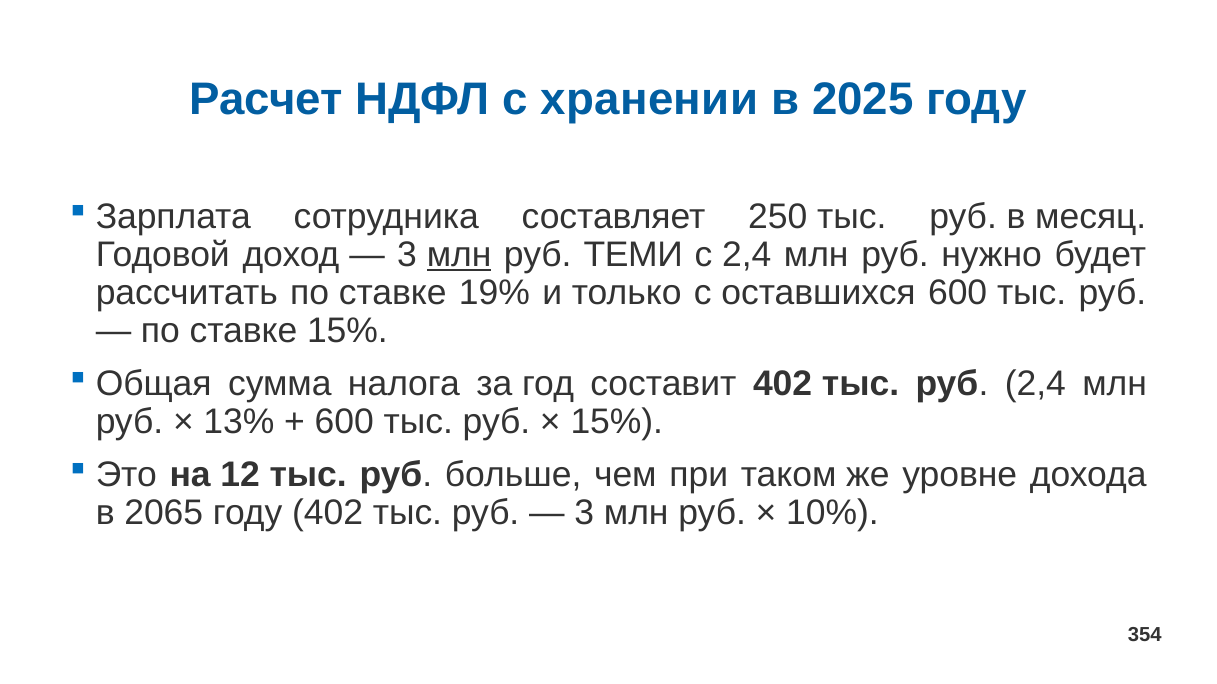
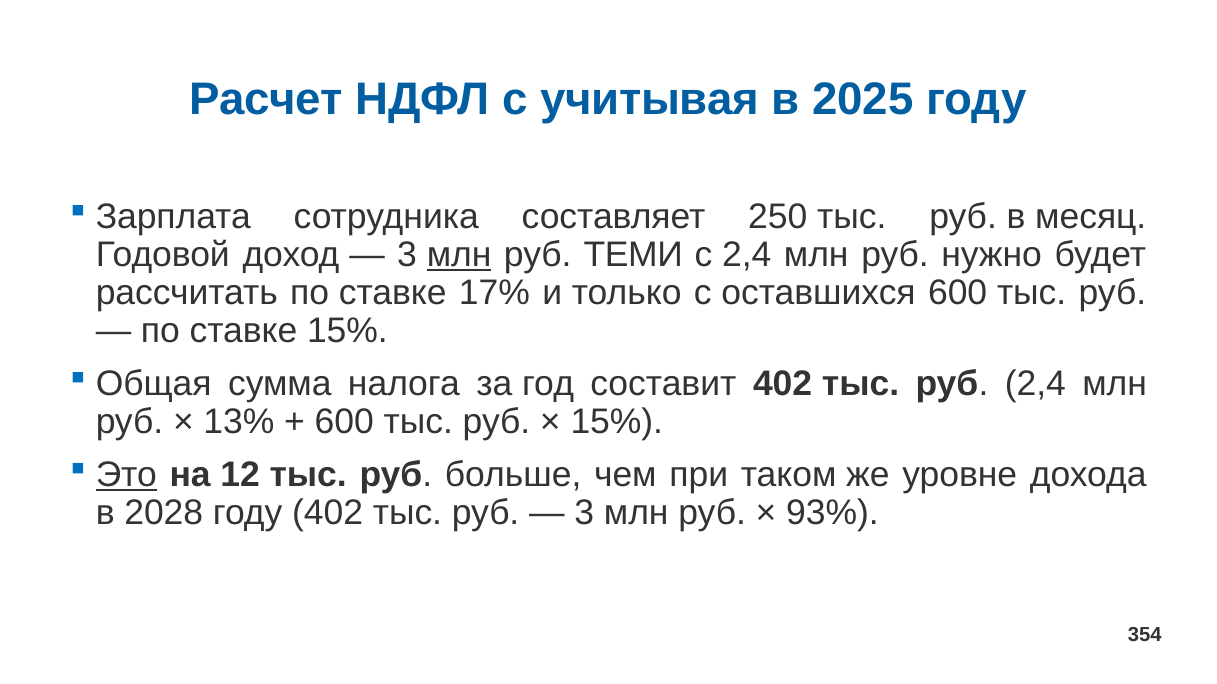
хранении: хранении -> учитывая (650, 99)
19%: 19% -> 17% (494, 293)
Это underline: none -> present (126, 475)
2065: 2065 -> 2028 (164, 513)
10%: 10% -> 93% (832, 513)
